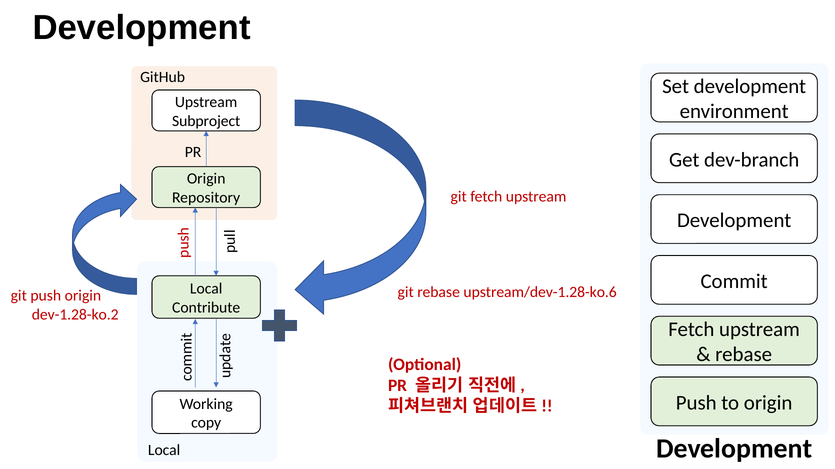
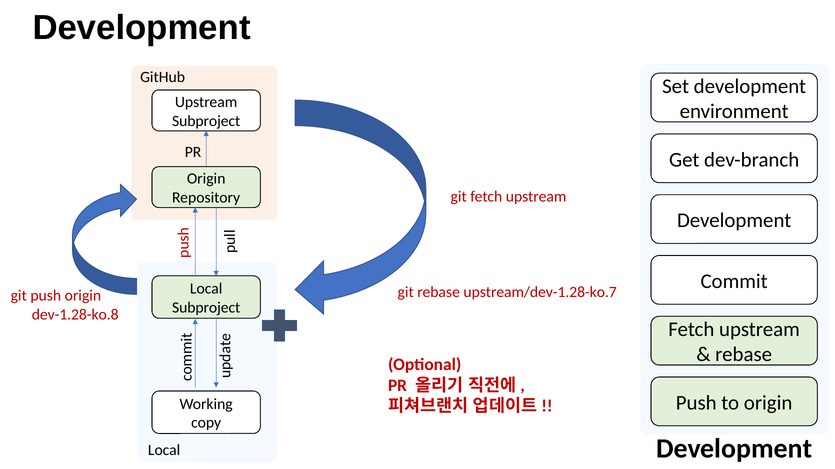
upstream/dev-1.28-ko.6: upstream/dev-1.28-ko.6 -> upstream/dev-1.28-ko.7 (540, 293)
Contribute: Contribute -> Subproject (206, 308)
dev-1.28-ko.2: dev-1.28-ko.2 -> dev-1.28-ko.8 (75, 315)
